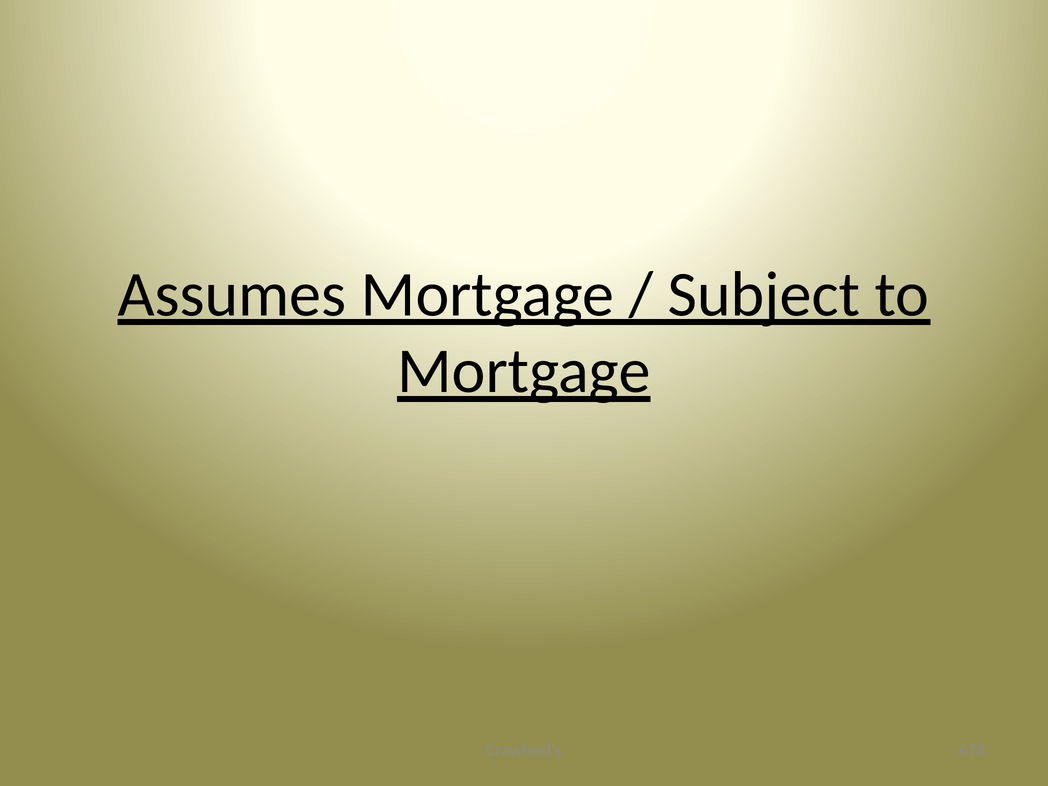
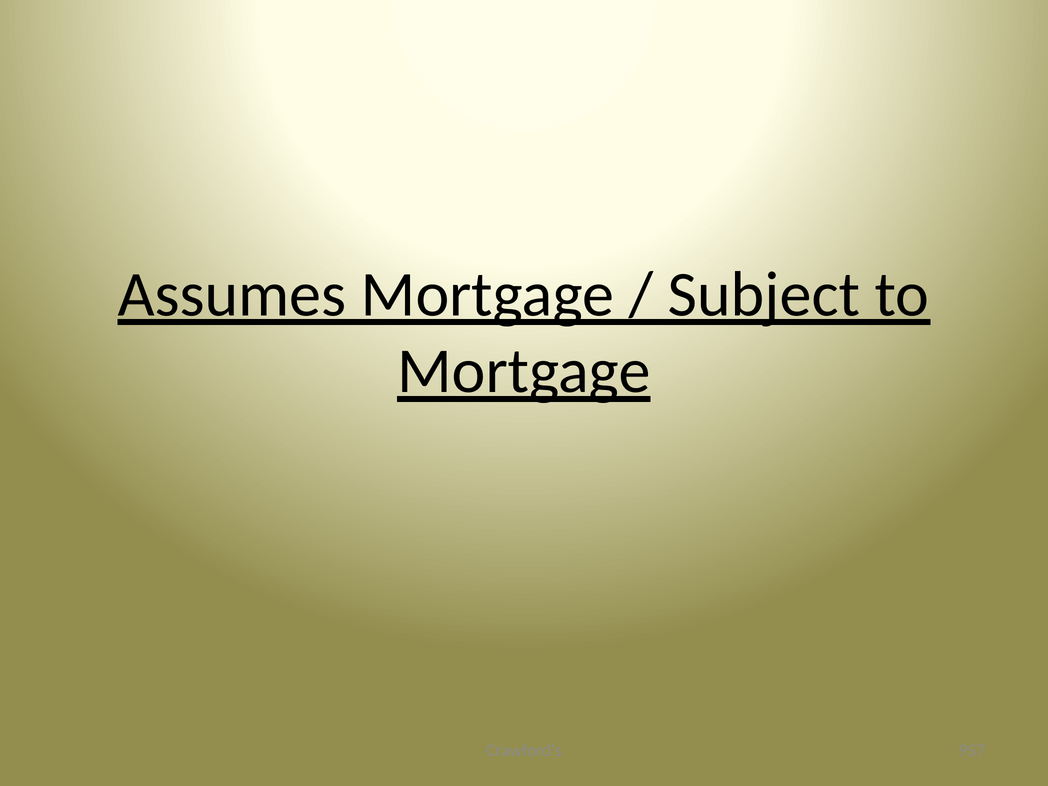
678: 678 -> 957 (972, 750)
